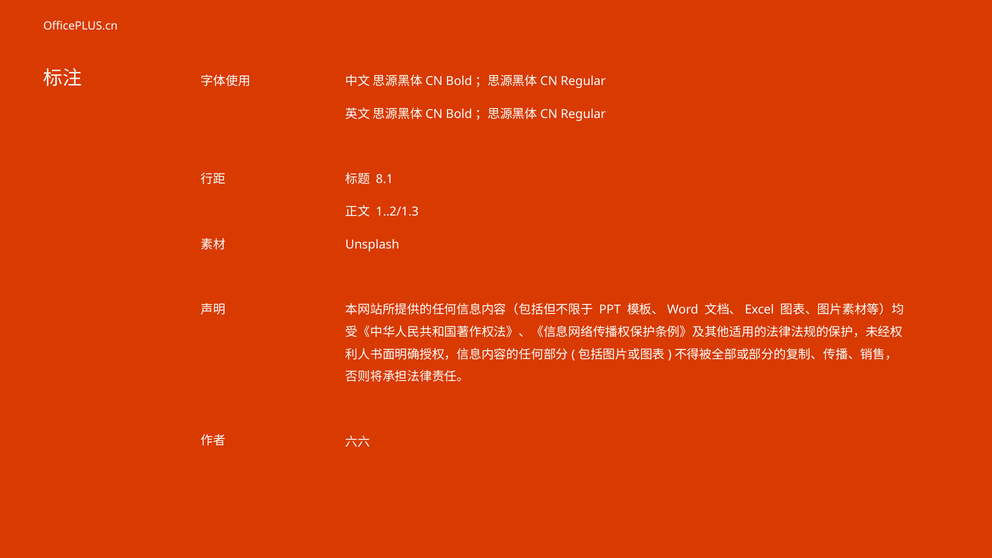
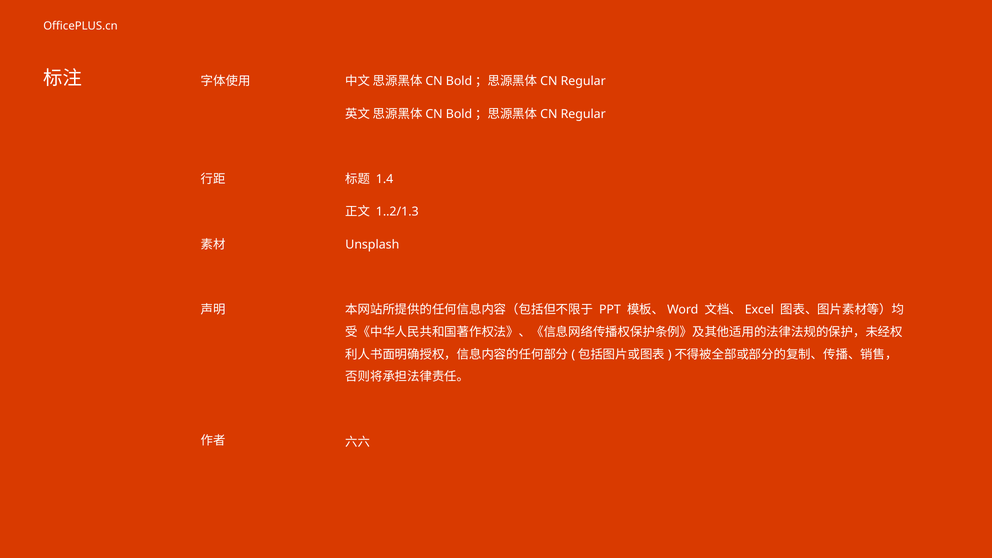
8.1: 8.1 -> 1.4 (385, 179)
